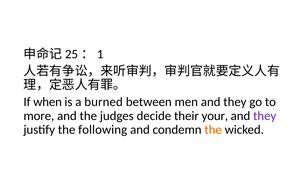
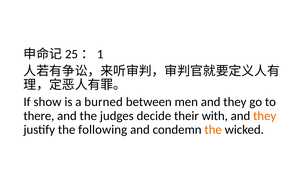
when: when -> show (47, 102)
more: more -> there (39, 116)
your: your -> with (215, 116)
they colour: purple -> orange (265, 116)
